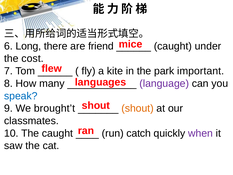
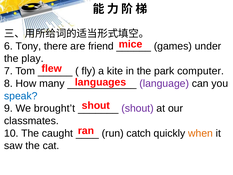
Long: Long -> Tony (28, 46)
caught: caught -> games (173, 46)
cost: cost -> play (33, 58)
important: important -> computer (201, 71)
shout colour: orange -> purple (138, 108)
when colour: purple -> orange (201, 133)
